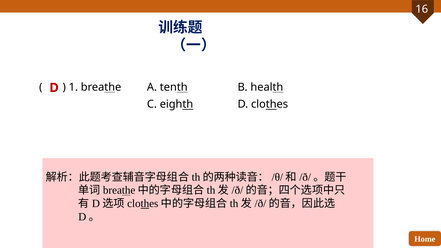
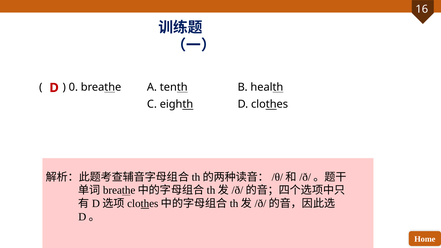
1: 1 -> 0 (73, 87)
